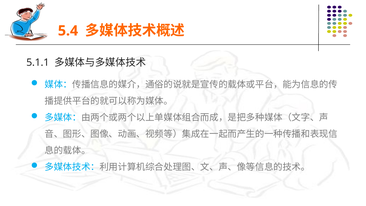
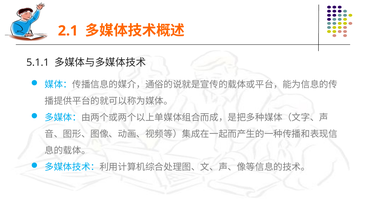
5.4: 5.4 -> 2.1 (68, 31)
